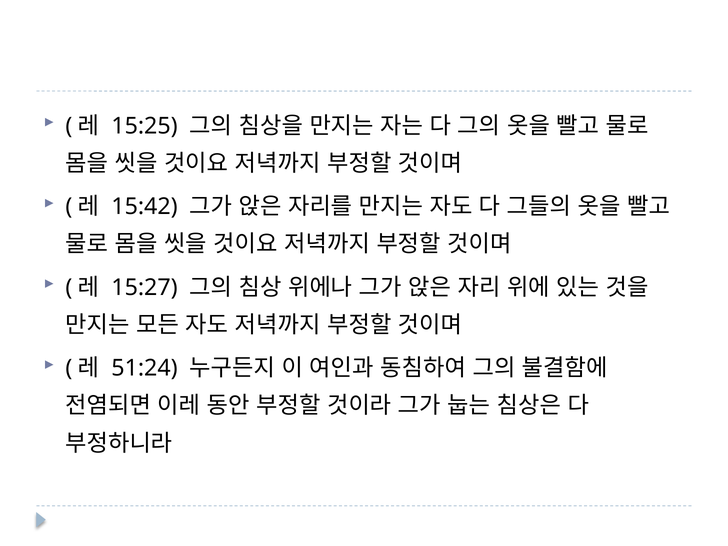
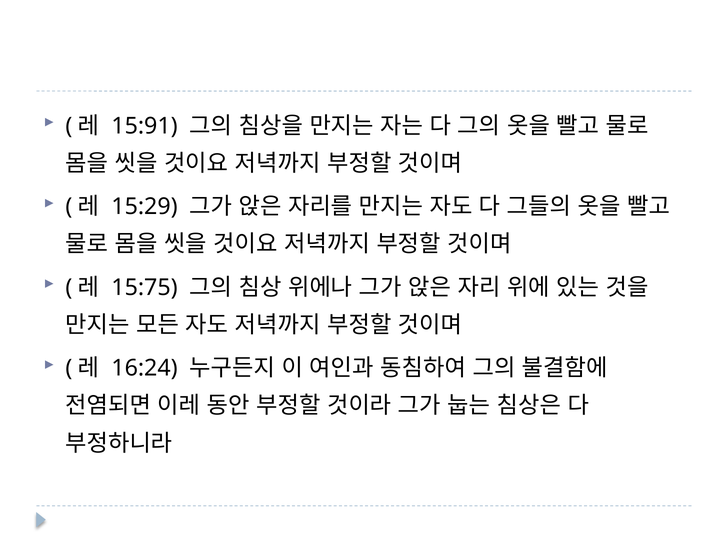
15:25: 15:25 -> 15:91 (145, 126)
15:42: 15:42 -> 15:29 (145, 207)
15:27: 15:27 -> 15:75 (145, 287)
51:24: 51:24 -> 16:24 (145, 368)
